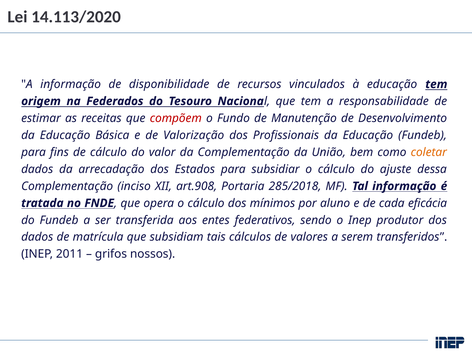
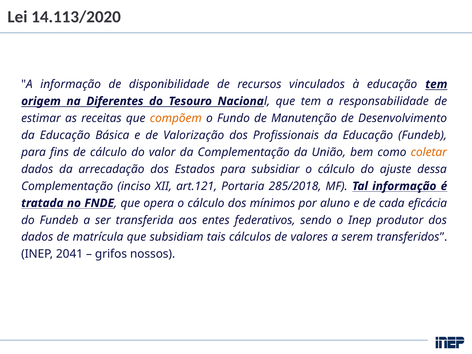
Federados: Federados -> Diferentes (115, 101)
compõem colour: red -> orange (176, 118)
art.908: art.908 -> art.121 (197, 186)
2011: 2011 -> 2041 (70, 254)
